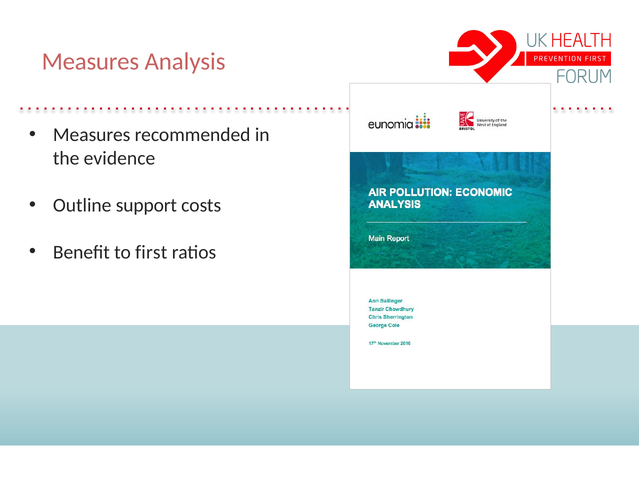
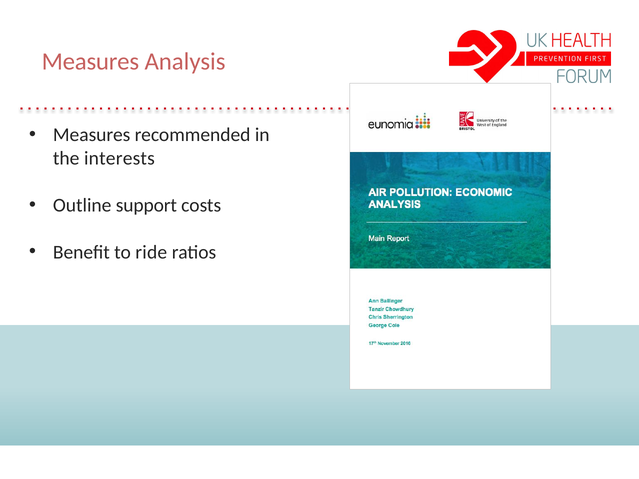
evidence: evidence -> interests (119, 159)
first: first -> ride (151, 252)
